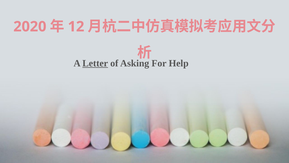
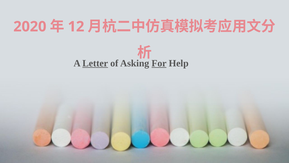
For underline: none -> present (159, 63)
